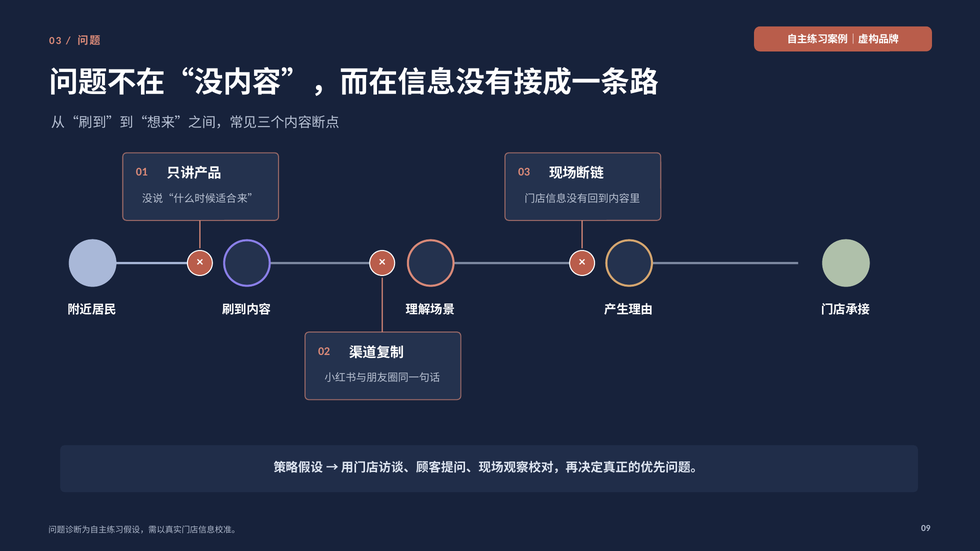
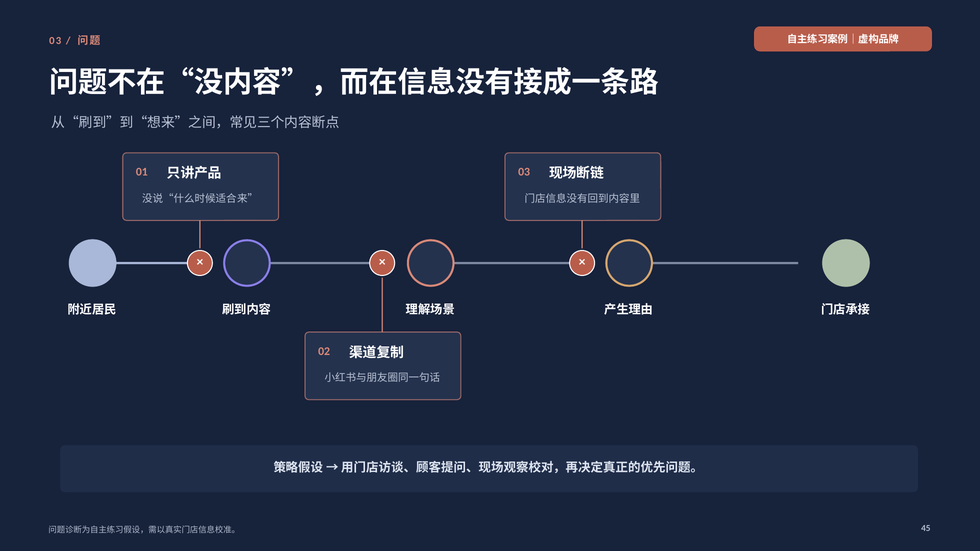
09: 09 -> 45 (926, 529)
